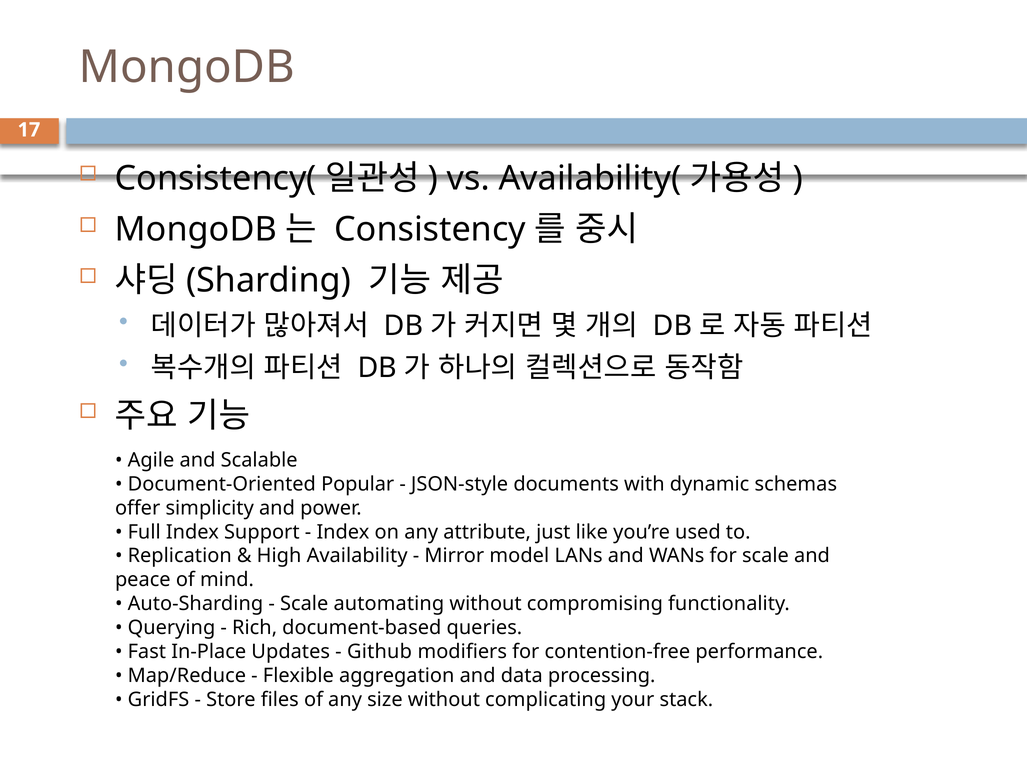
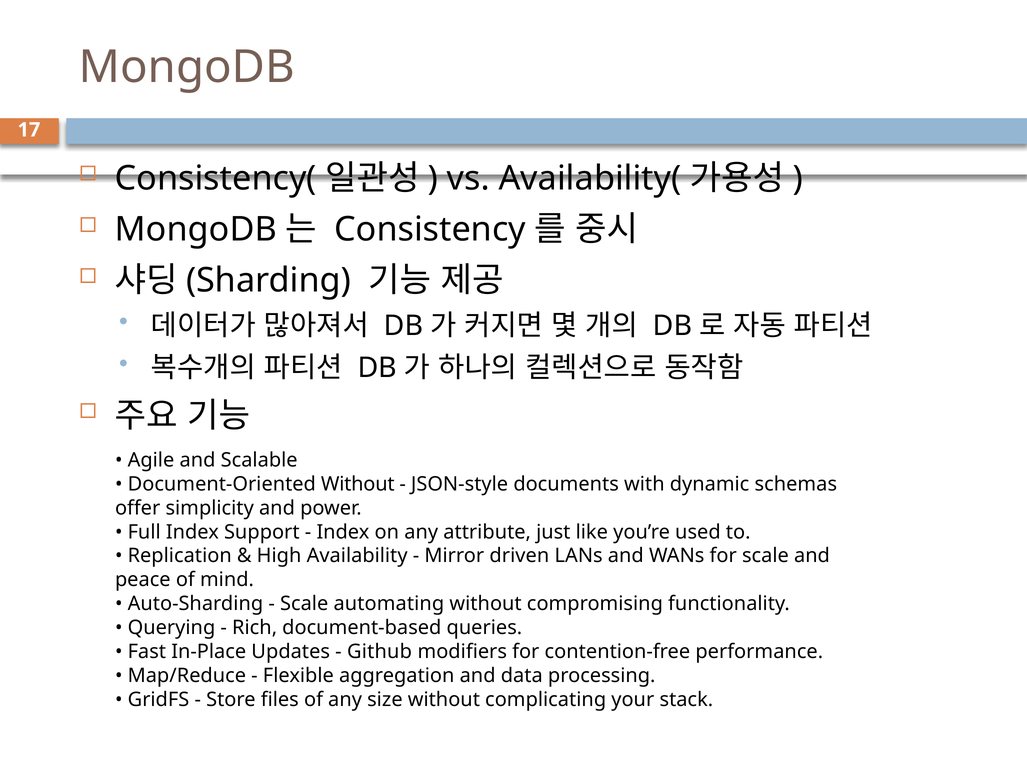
Document-Oriented Popular: Popular -> Without (358, 484)
model: model -> driven (519, 556)
